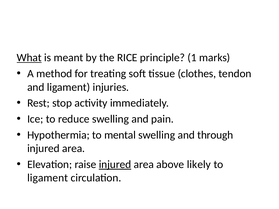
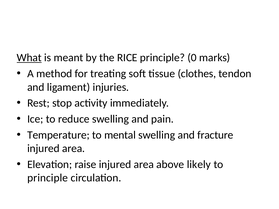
1: 1 -> 0 (192, 58)
Hypothermia: Hypothermia -> Temperature (58, 135)
through: through -> fracture (215, 135)
injured underline: present -> none (115, 165)
ligament: ligament -> principle (48, 178)
